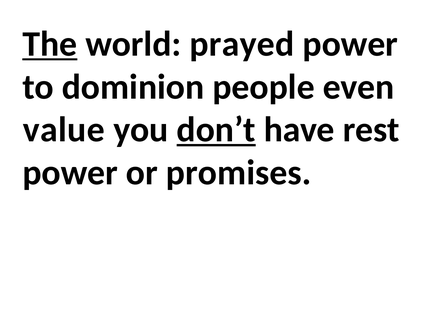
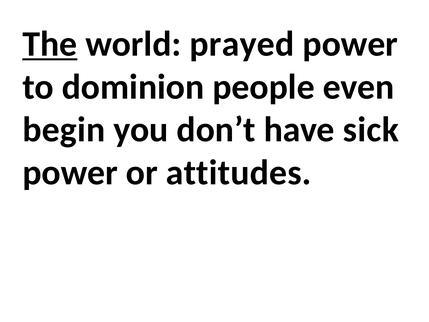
value: value -> begin (64, 130)
don’t underline: present -> none (216, 130)
rest: rest -> sick (371, 130)
promises: promises -> attitudes (239, 173)
